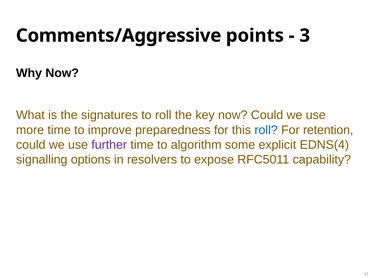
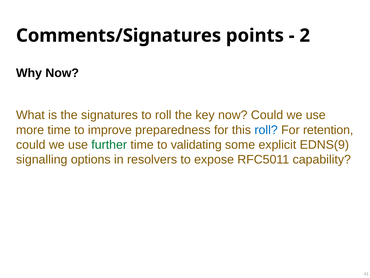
Comments/Aggressive: Comments/Aggressive -> Comments/Signatures (119, 36)
3: 3 -> 2 (305, 36)
further colour: purple -> green (109, 145)
algorithm: algorithm -> validating (196, 145)
EDNS(4: EDNS(4 -> EDNS(9 (324, 145)
